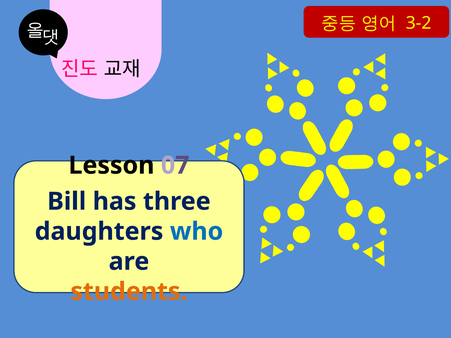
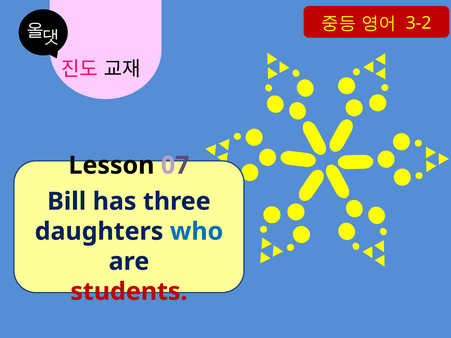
students colour: orange -> red (129, 292)
